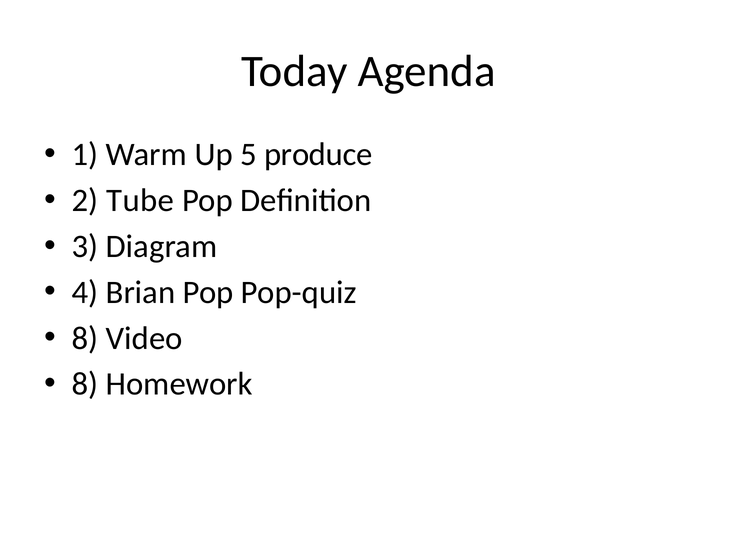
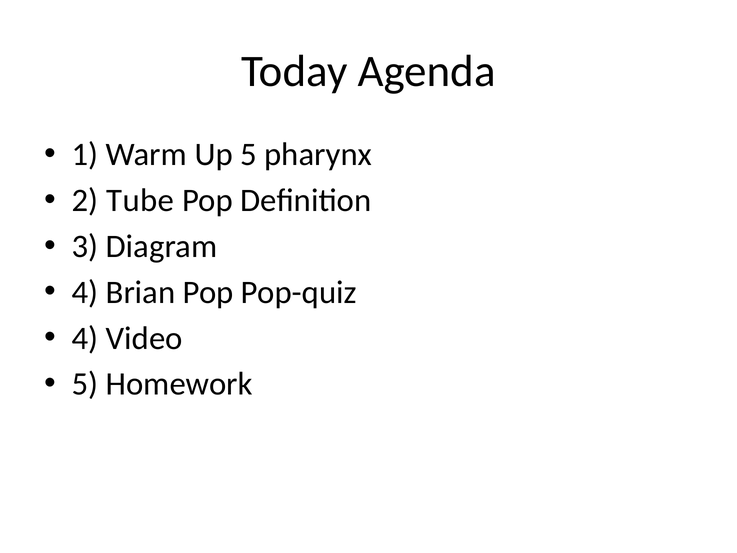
produce: produce -> pharynx (318, 155)
8: 8 -> 4 (85, 338)
8: 8 -> 5 (85, 384)
